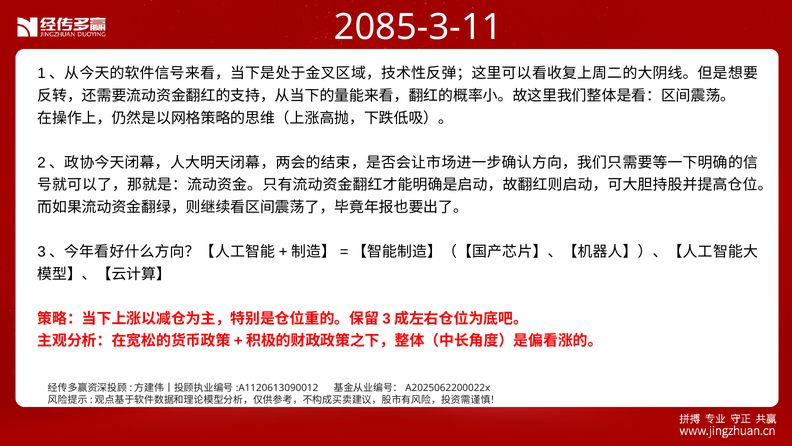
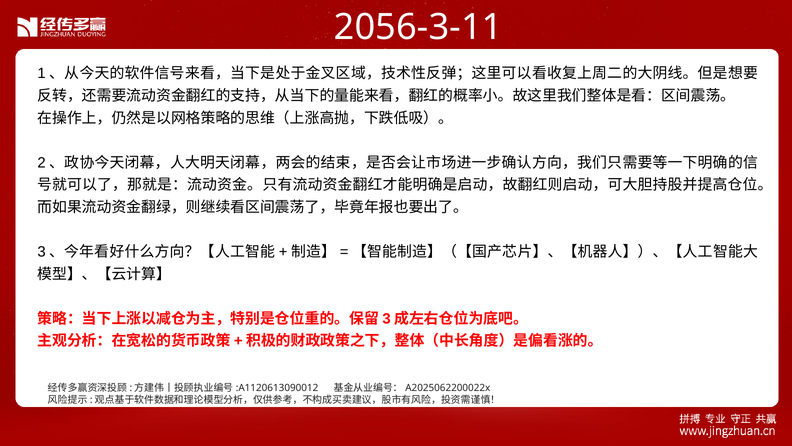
2085-3-11: 2085-3-11 -> 2056-3-11 (418, 27)
